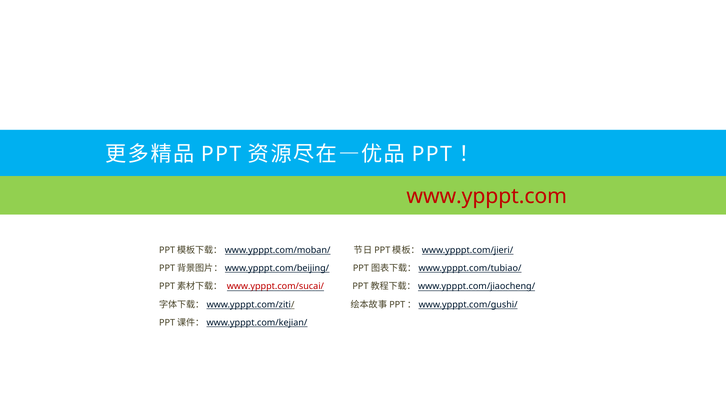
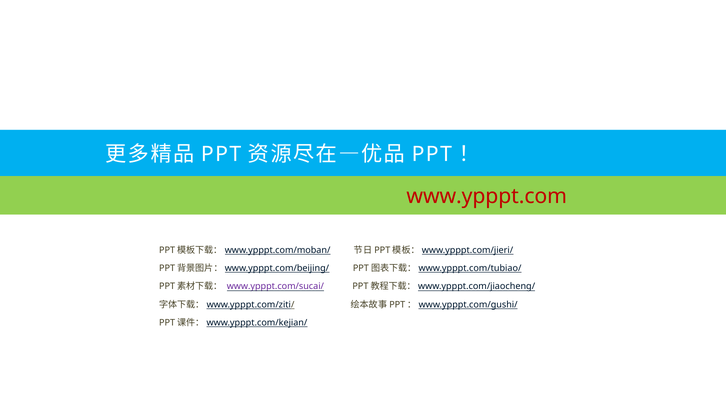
www.ypppt.com/sucai/ colour: red -> purple (275, 287)
